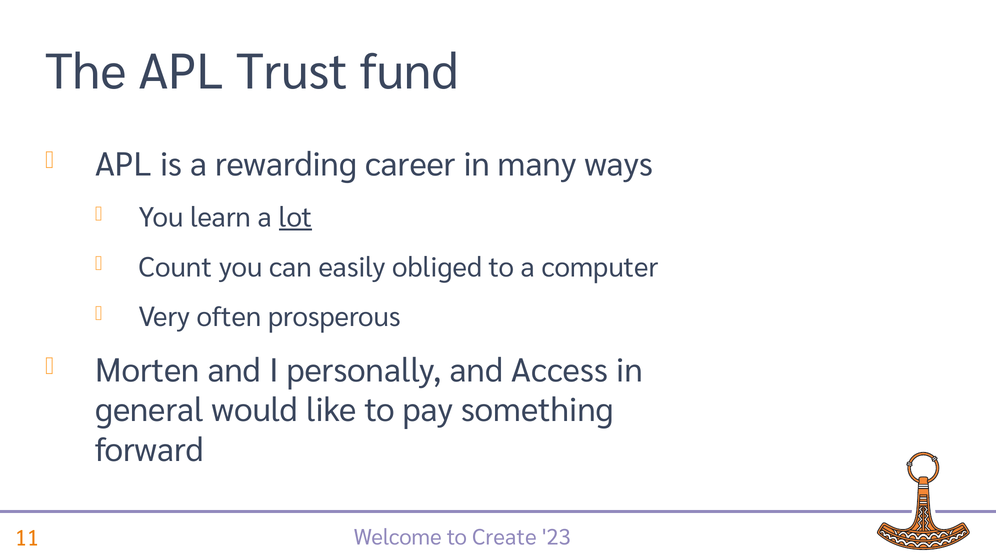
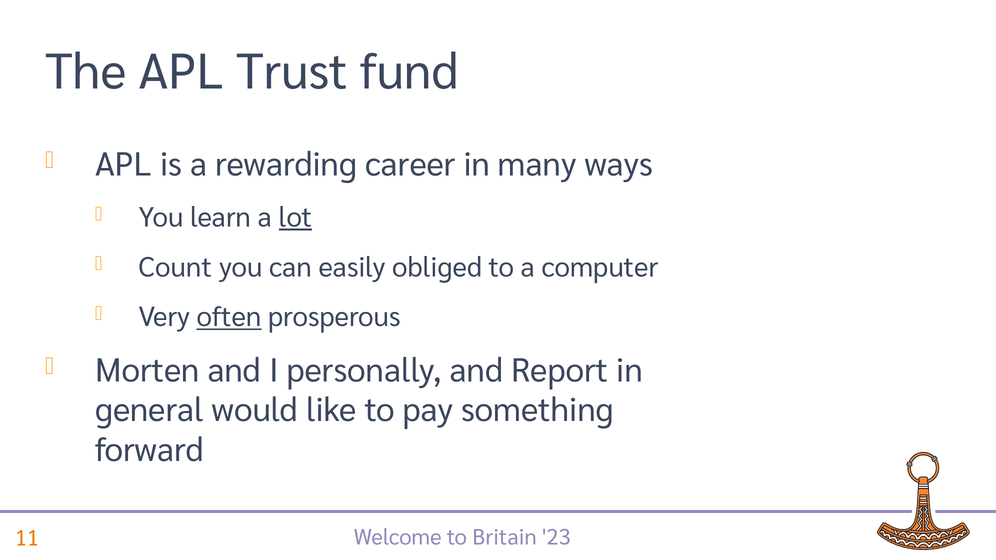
often underline: none -> present (229, 317)
Access: Access -> Report (560, 371)
Create: Create -> Britain (504, 538)
